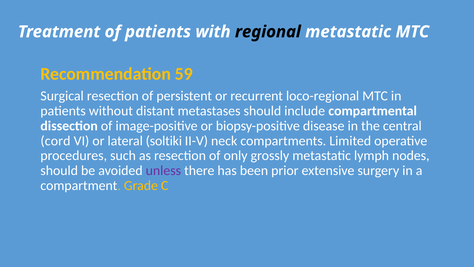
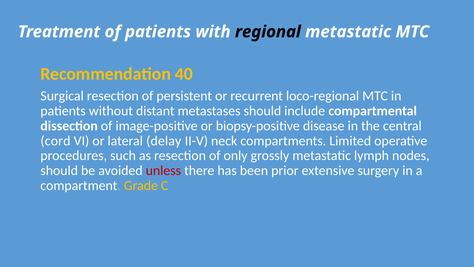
59: 59 -> 40 (184, 74)
soltiki: soltiki -> delay (164, 141)
unless colour: purple -> red (163, 170)
